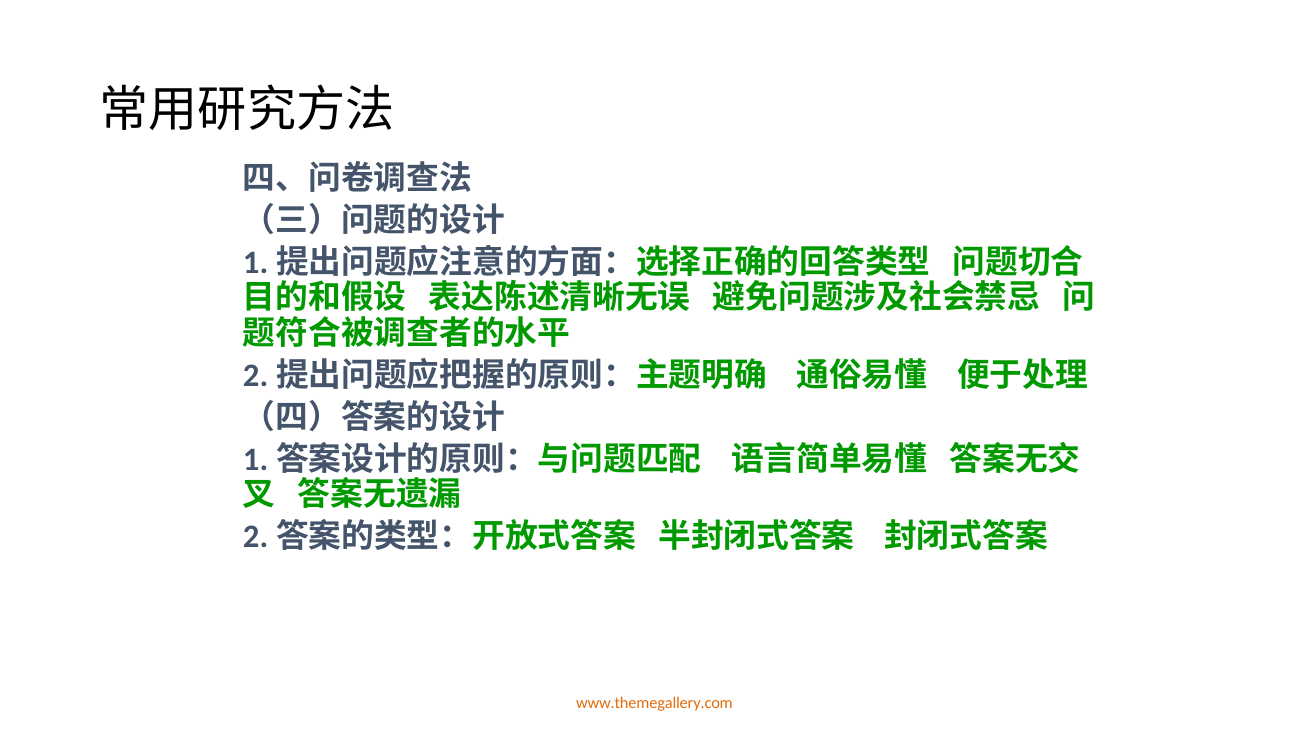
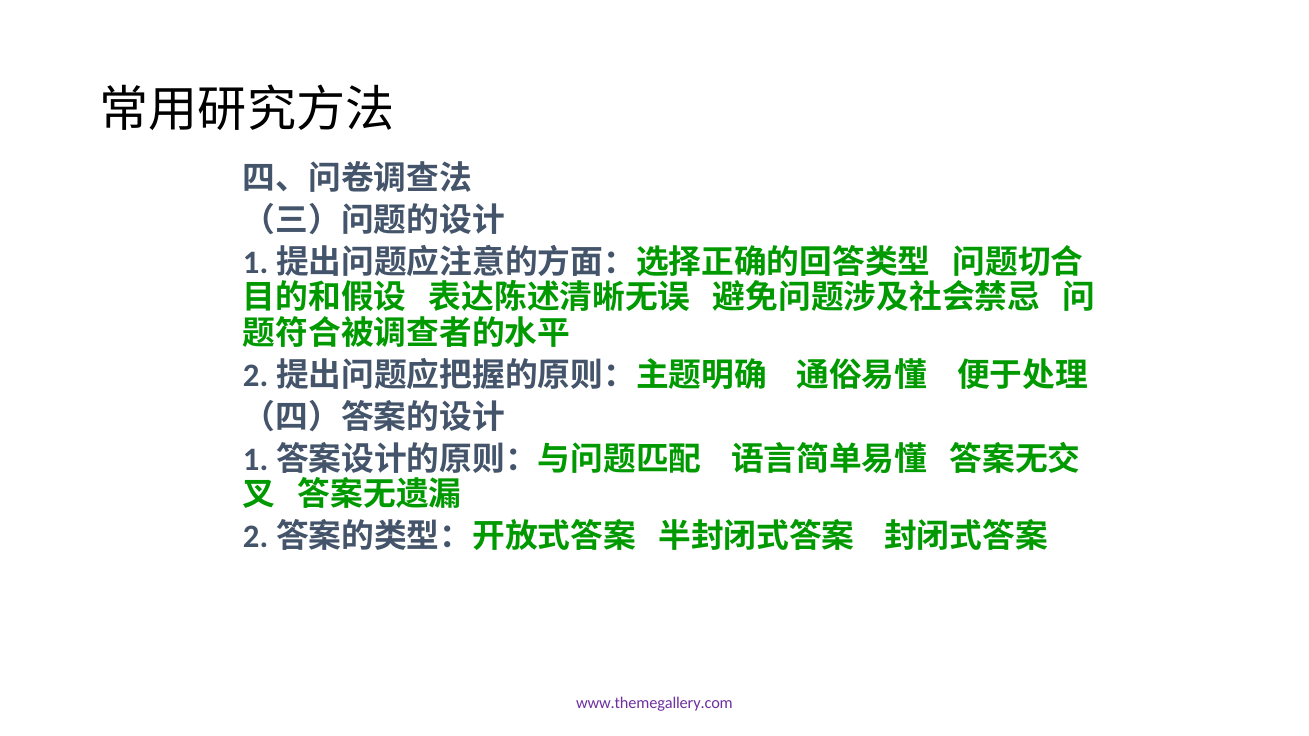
www.themegallery.com colour: orange -> purple (654, 703)
